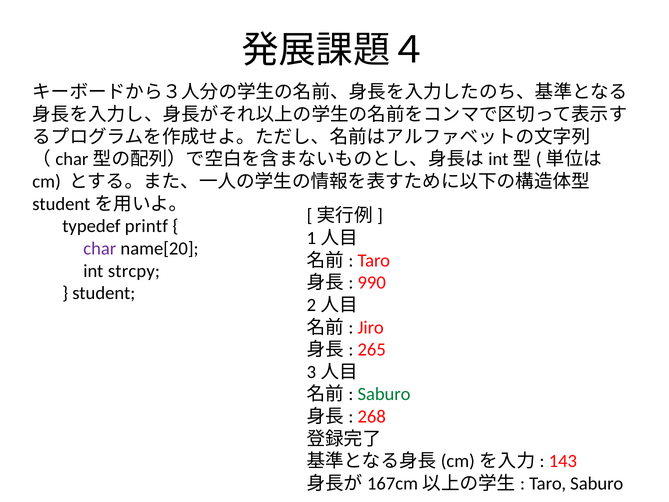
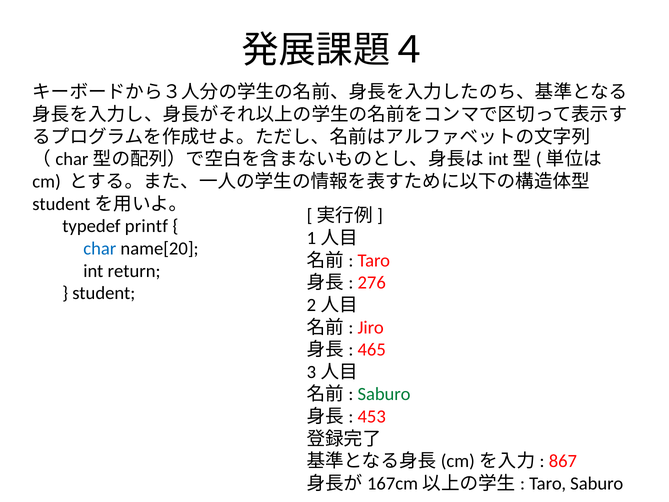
char colour: purple -> blue (100, 249)
strcpy: strcpy -> return (134, 271)
990: 990 -> 276 (372, 283)
265: 265 -> 465 (372, 350)
268: 268 -> 453 (372, 416)
143: 143 -> 867 (563, 461)
